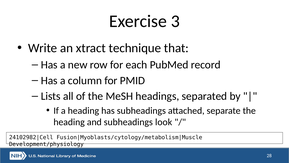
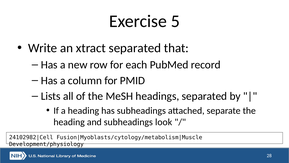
3: 3 -> 5 (175, 21)
xtract technique: technique -> separated (135, 48)
